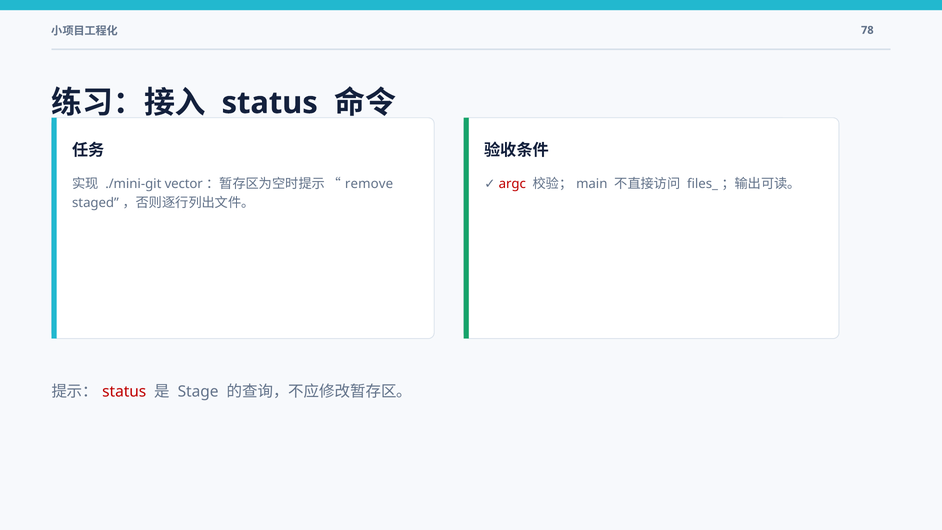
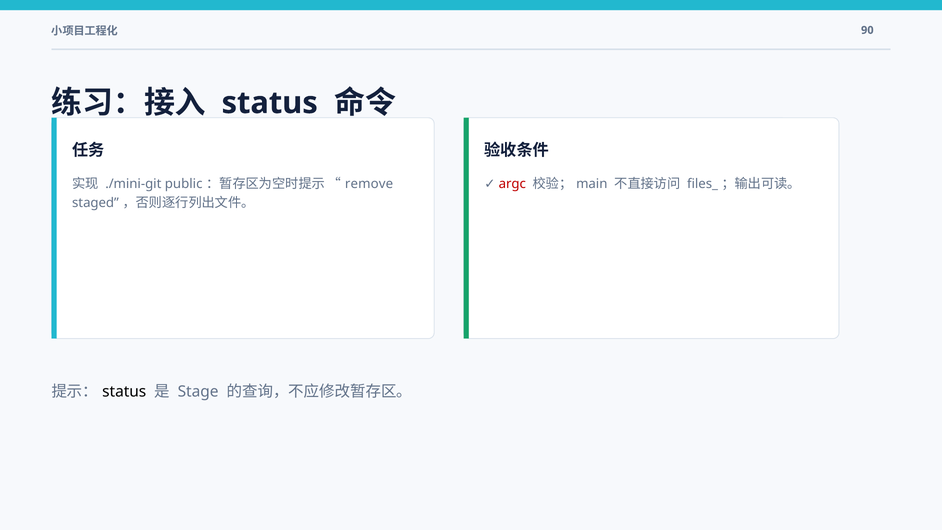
78: 78 -> 90 (867, 30)
vector: vector -> public (184, 184)
status colour: red -> black (124, 392)
